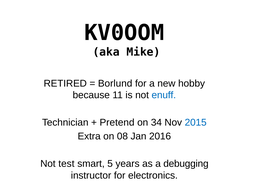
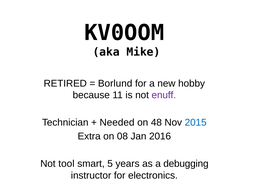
enuff colour: blue -> purple (164, 96)
Pretend: Pretend -> Needed (117, 123)
34: 34 -> 48 (156, 123)
test: test -> tool (66, 164)
